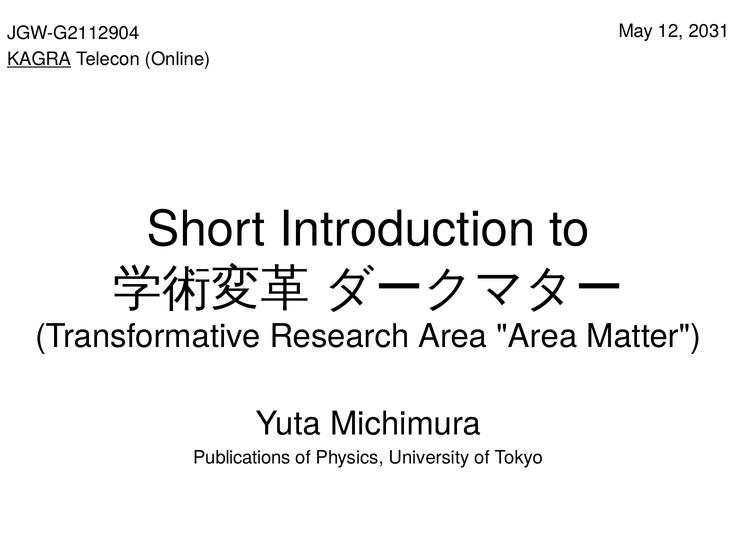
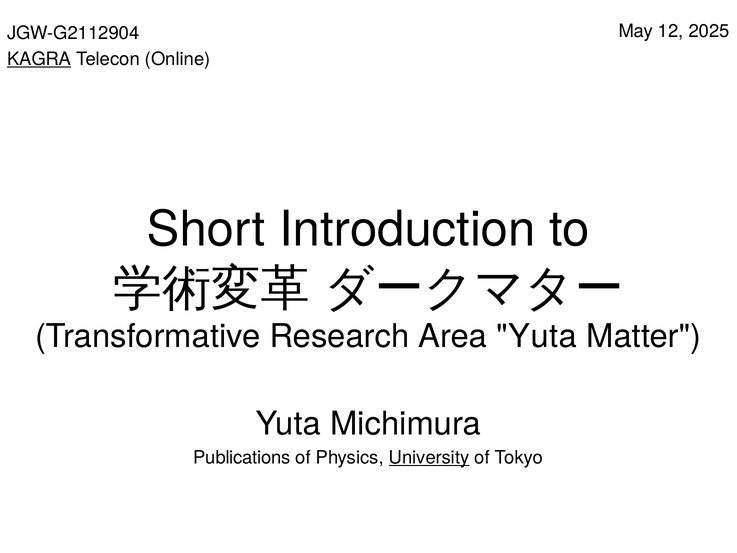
2031: 2031 -> 2025 (709, 31)
Area Area: Area -> Yuta (537, 336)
University underline: none -> present (429, 457)
